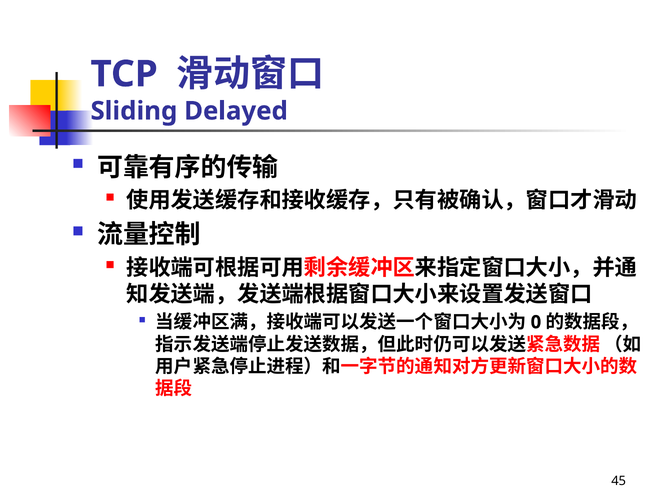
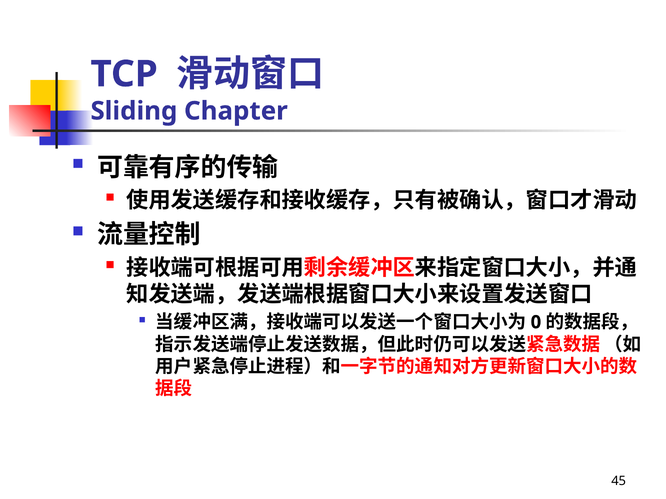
Delayed: Delayed -> Chapter (236, 111)
